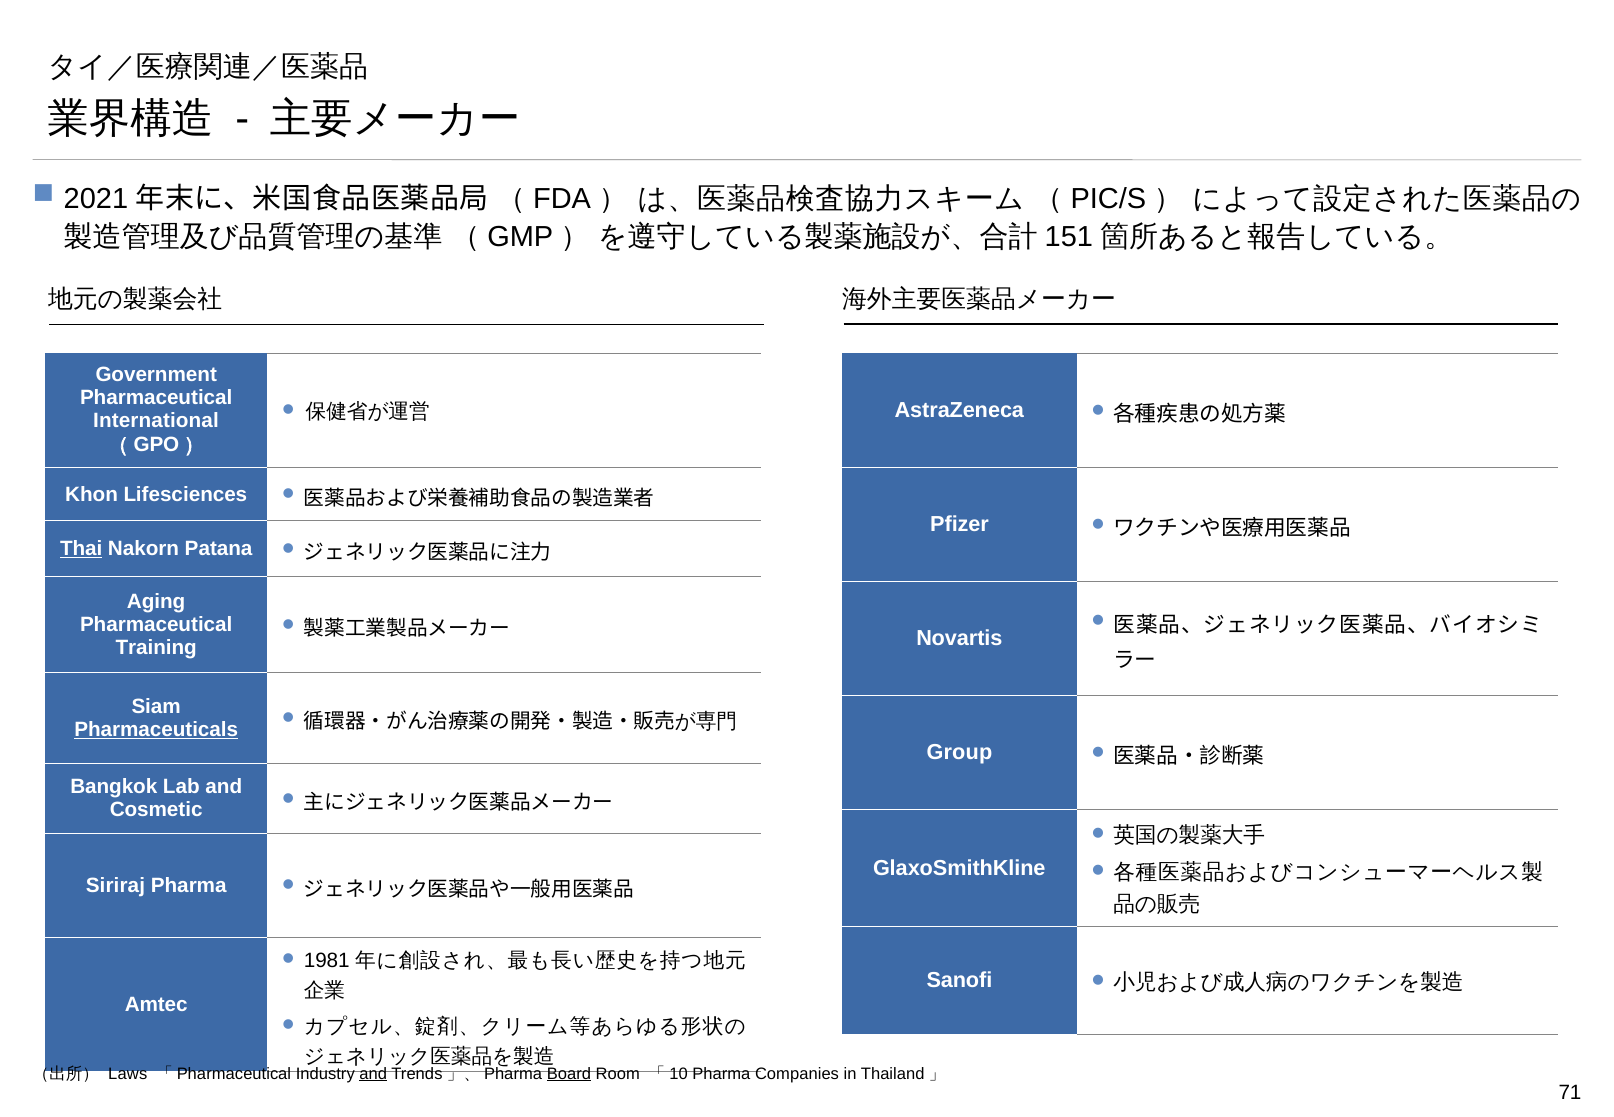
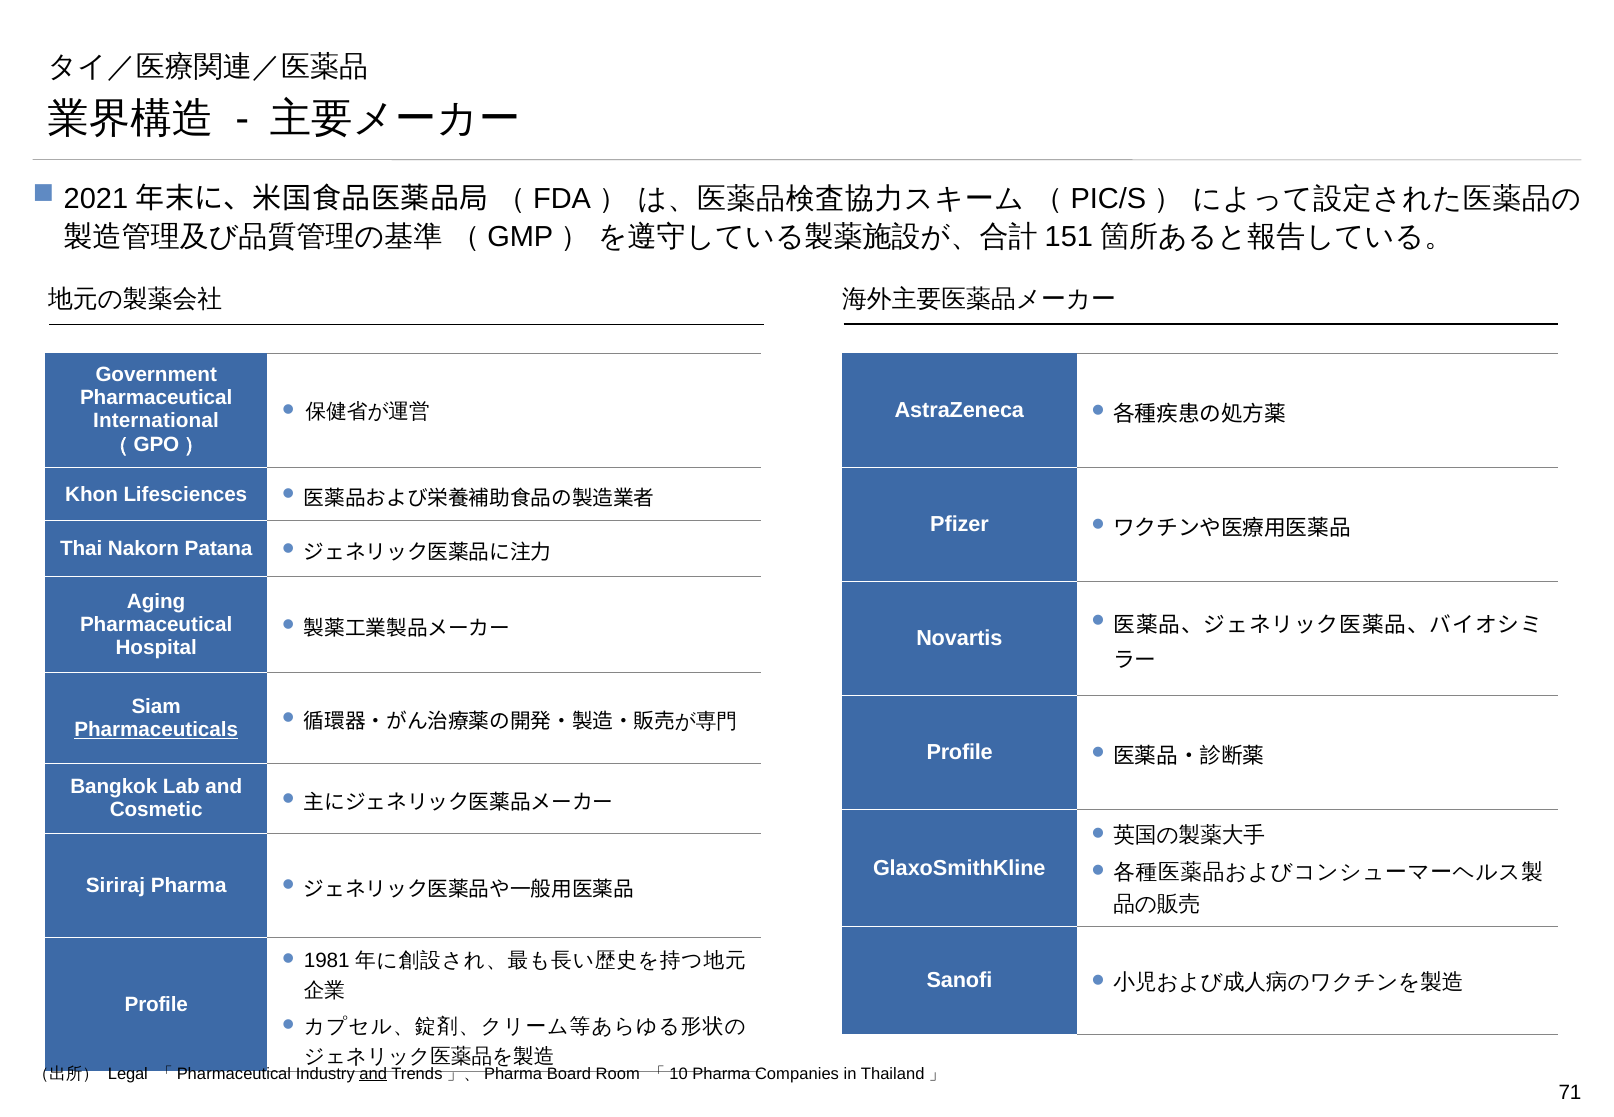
Thai underline: present -> none (81, 549)
Training: Training -> Hospital (156, 648)
Group: Group -> Profile (960, 753)
Amtec: Amtec -> Profile (156, 1005)
Laws: Laws -> Legal (128, 1074)
Board underline: present -> none (569, 1074)
